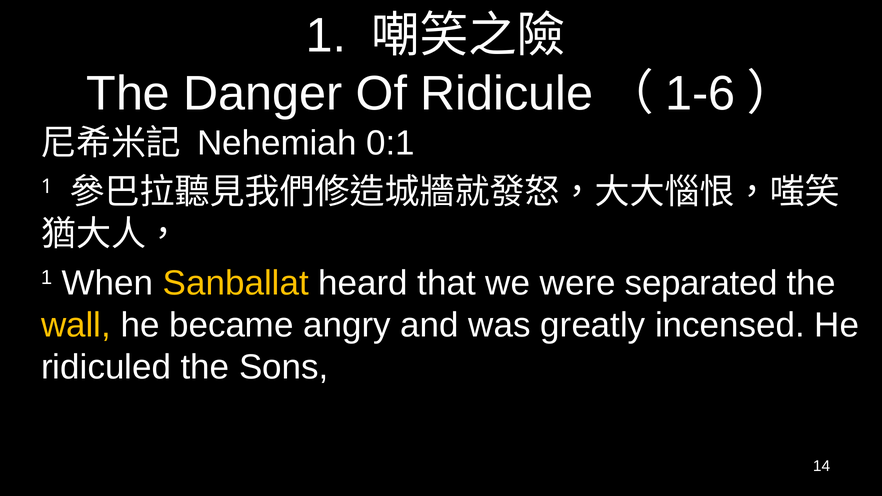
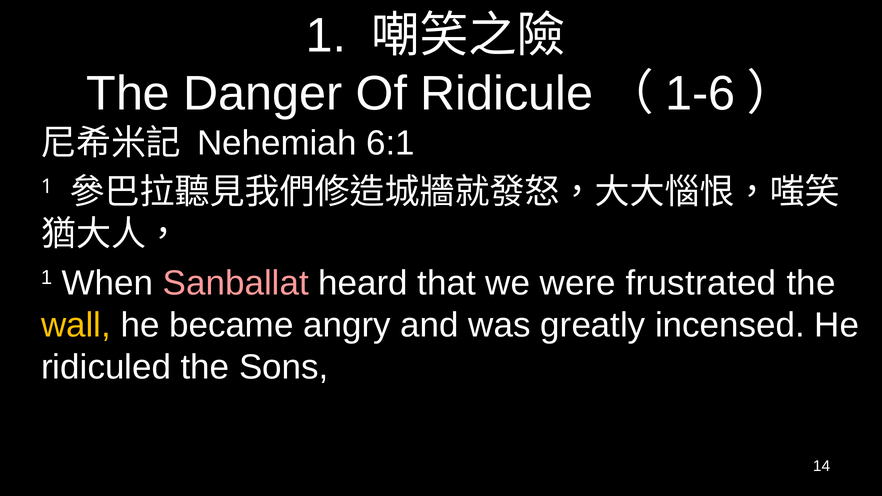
0:1: 0:1 -> 6:1 (390, 143)
Sanballat colour: yellow -> pink (236, 283)
separated: separated -> frustrated (701, 283)
